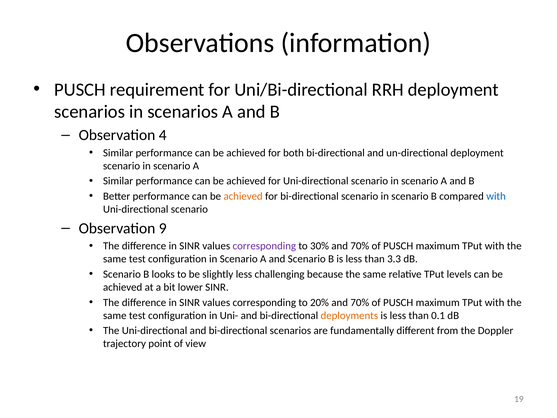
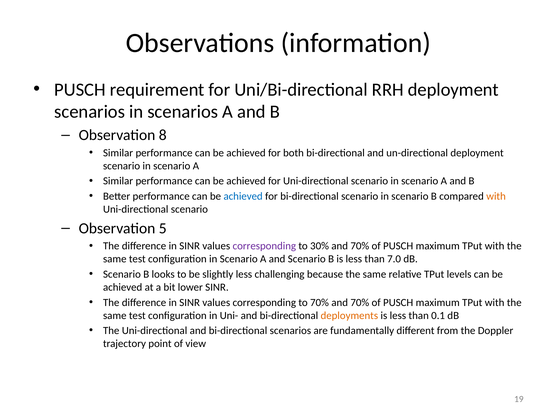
4: 4 -> 8 (163, 135)
achieved colour: orange -> blue (243, 196)
with colour: blue -> orange (496, 196)
9: 9 -> 5 (163, 228)
3.3: 3.3 -> 7.0 (394, 259)
to 20%: 20% -> 70% (320, 302)
